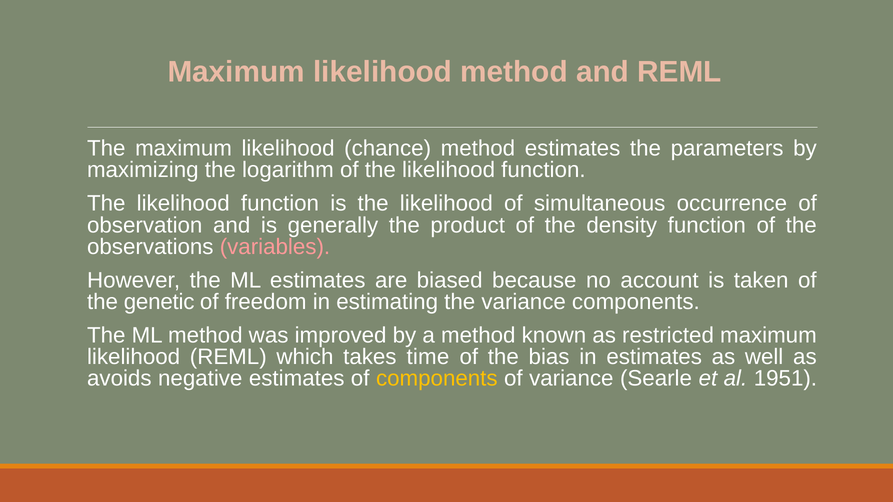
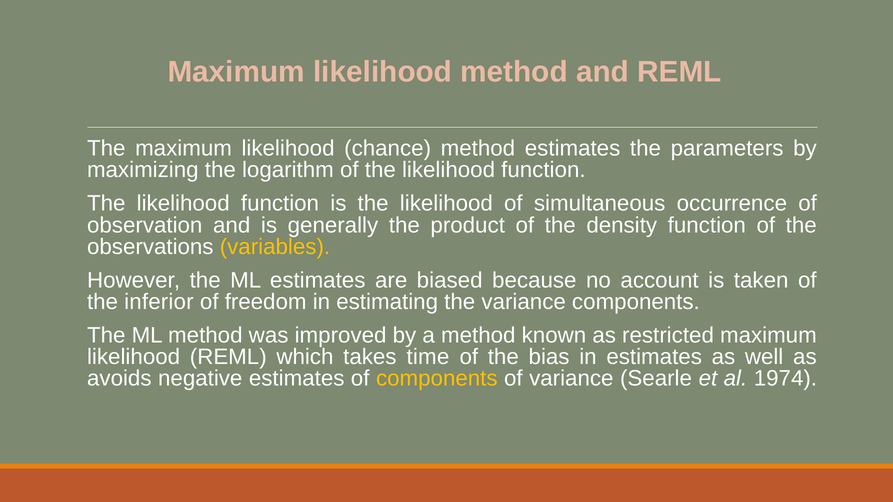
variables colour: pink -> yellow (275, 247)
genetic: genetic -> inferior (159, 302)
1951: 1951 -> 1974 (785, 379)
